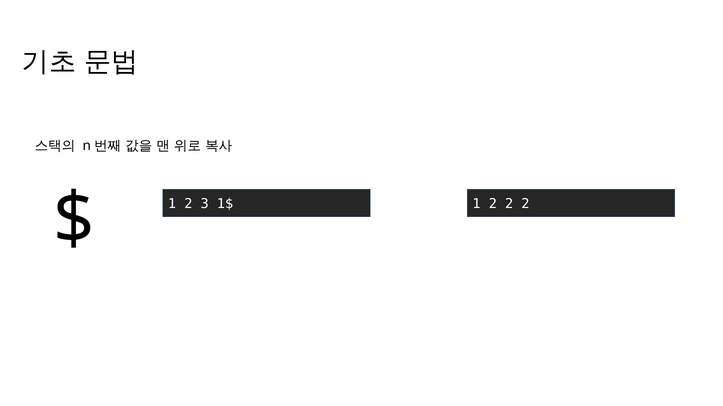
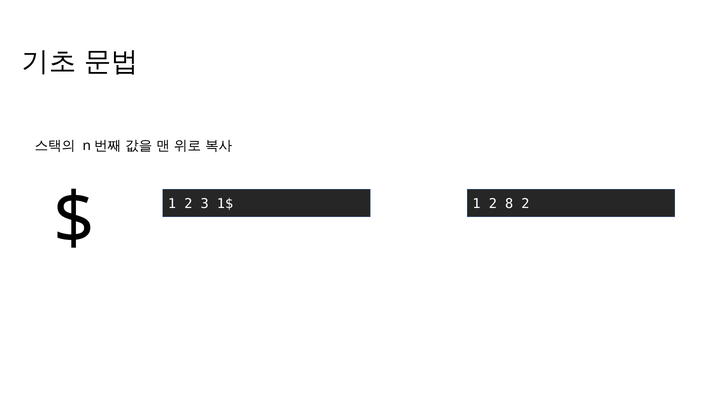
1 2 2: 2 -> 8 (509, 204)
